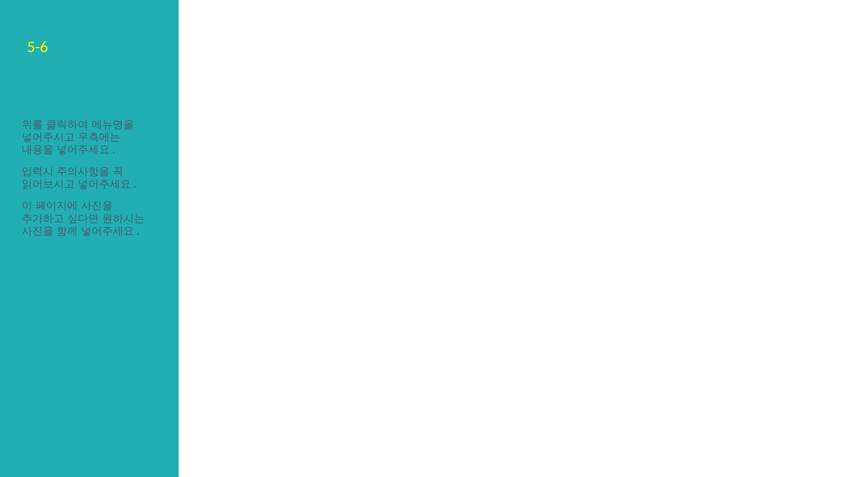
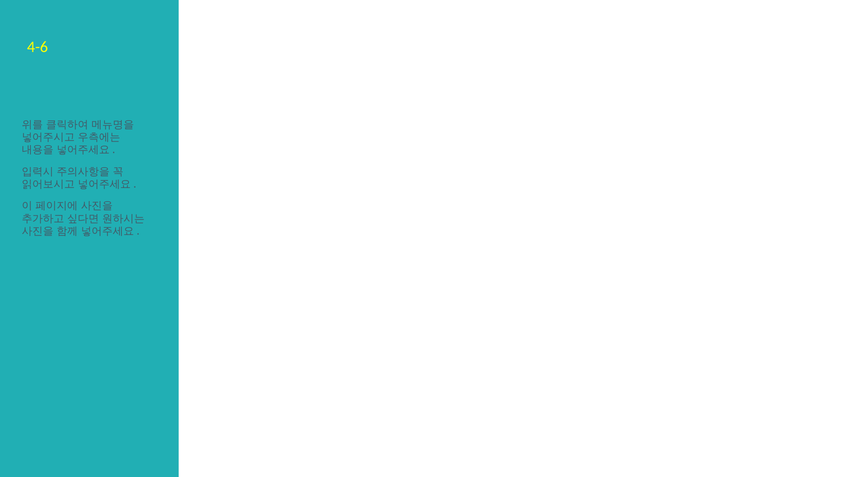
5-6: 5-6 -> 4-6 (38, 47)
